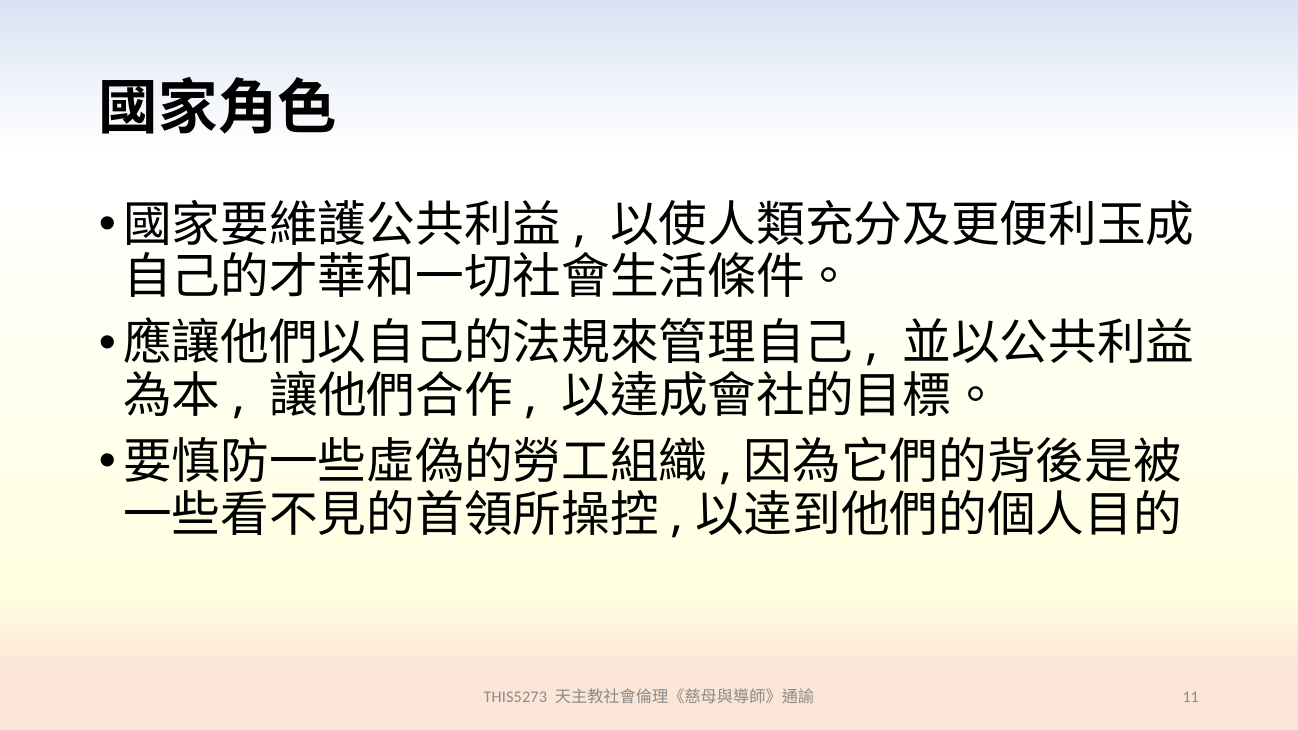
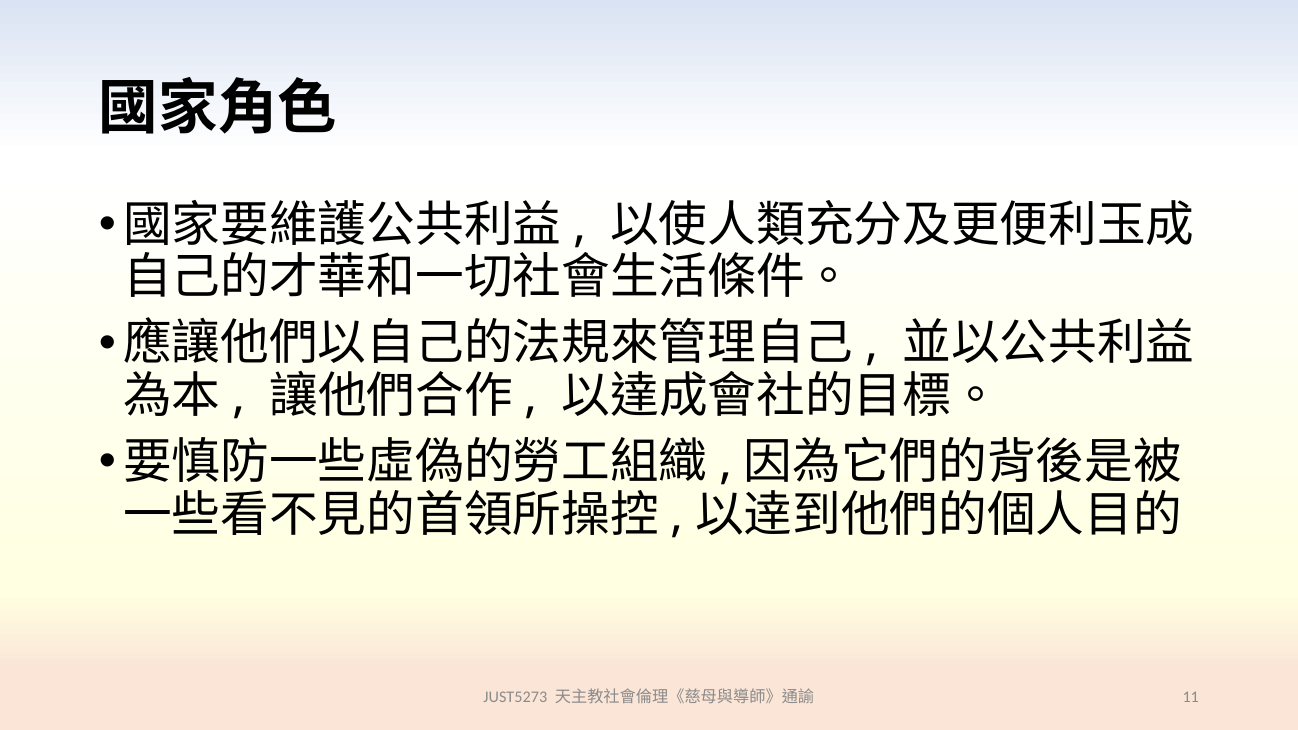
THIS5273: THIS5273 -> JUST5273 (515, 697)
